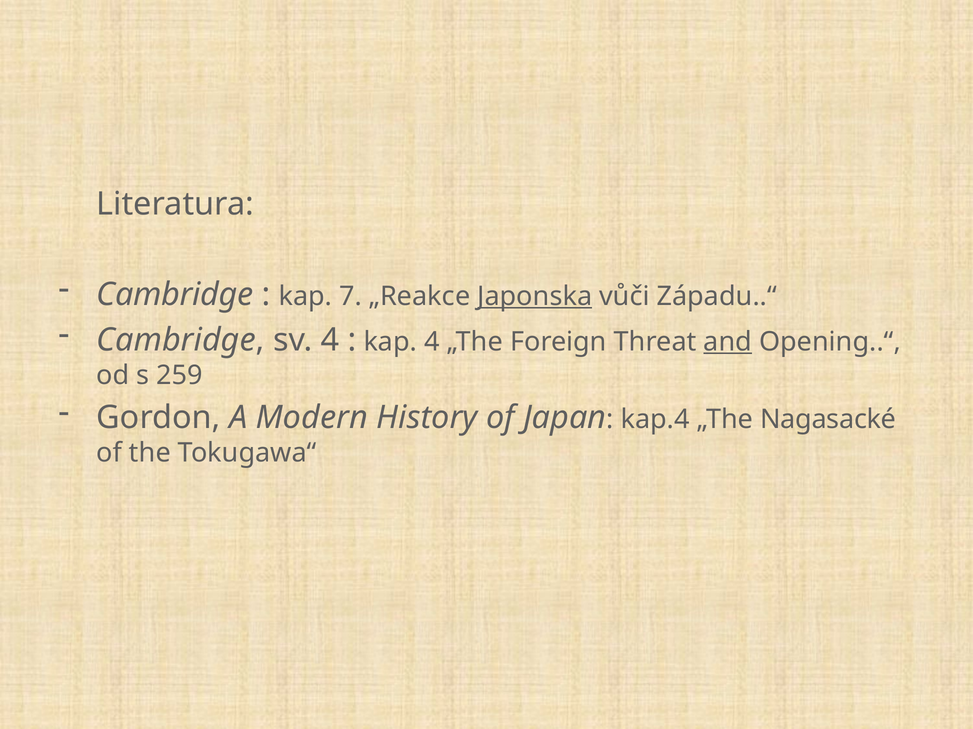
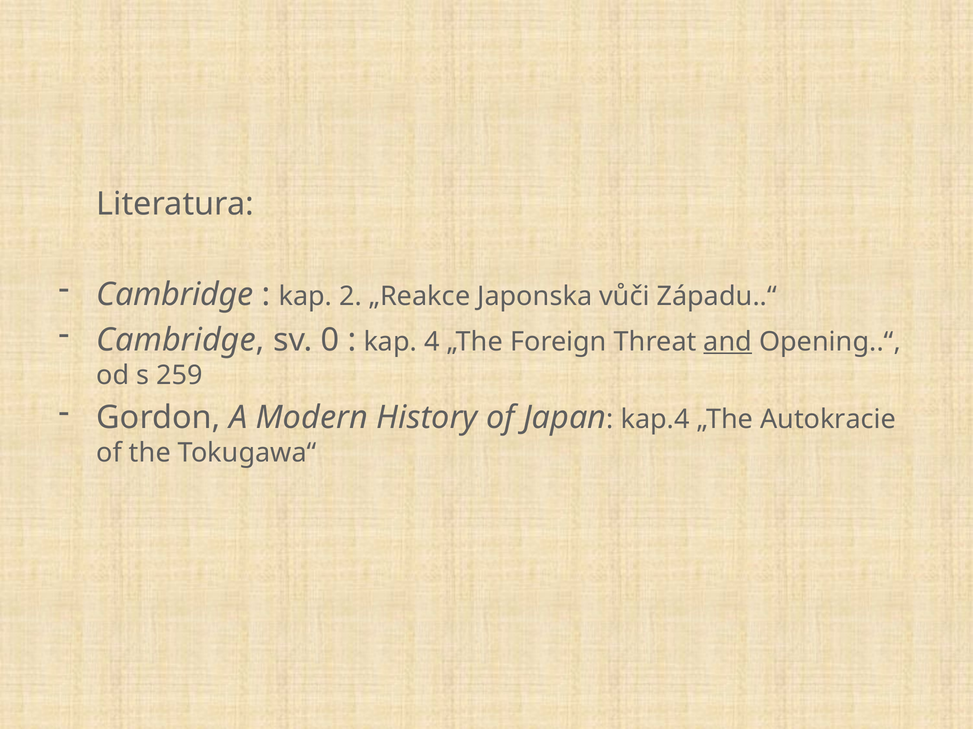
7: 7 -> 2 (351, 297)
Japonska underline: present -> none (535, 297)
sv 4: 4 -> 0 (330, 340)
Nagasacké: Nagasacké -> Autokracie (828, 420)
